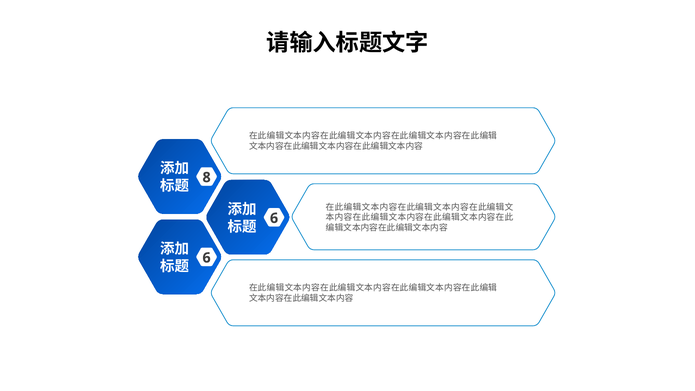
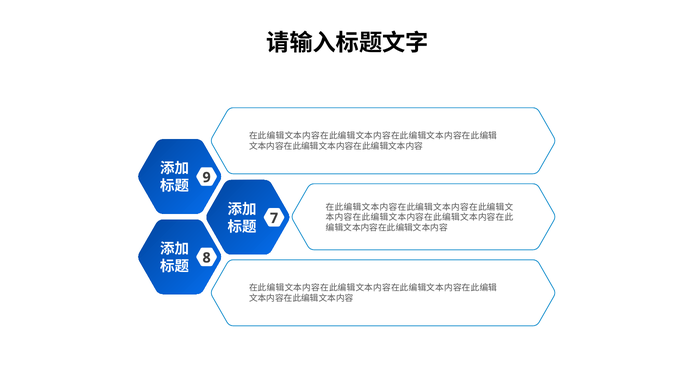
8: 8 -> 9 (207, 177)
6: 6 -> 7 (274, 218)
6: 6 -> 8 (207, 258)
